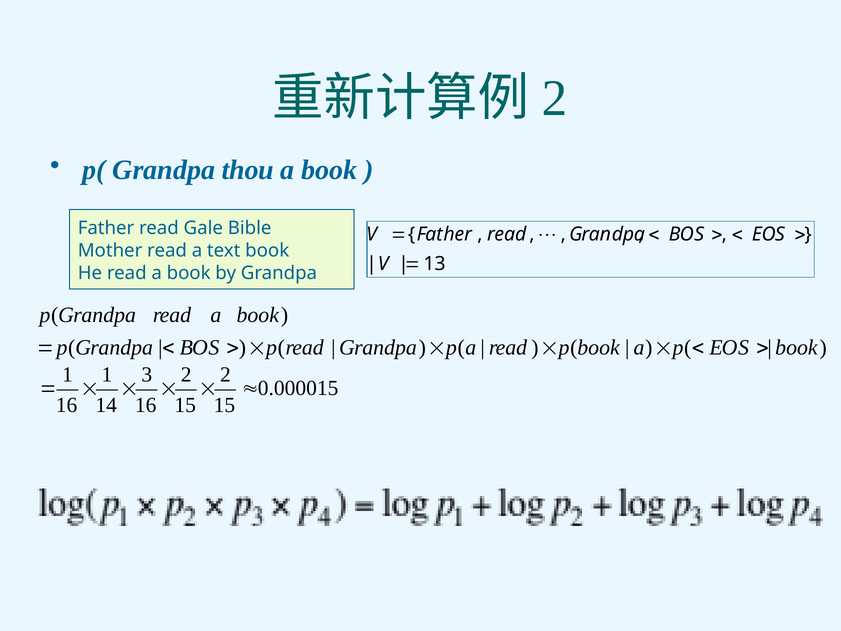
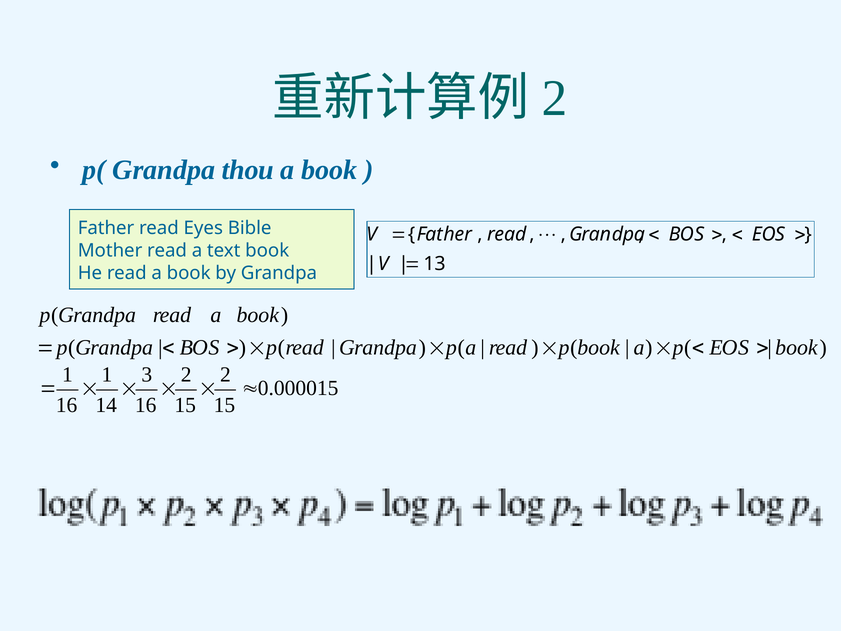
Gale: Gale -> Eyes (203, 228)
